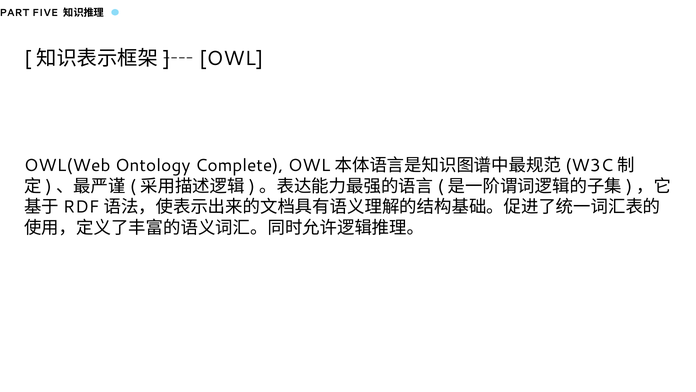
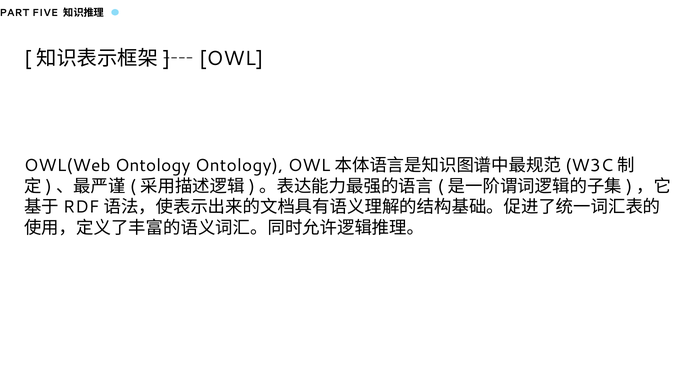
Ontology Complete: Complete -> Ontology (239, 165)
